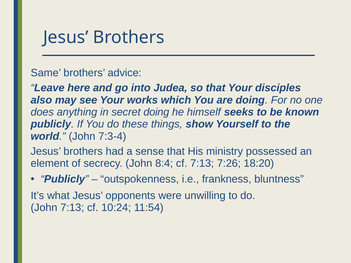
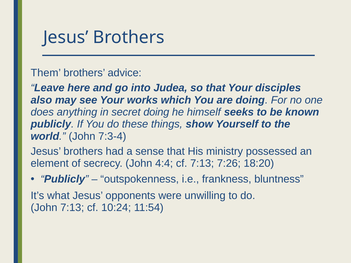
Same: Same -> Them (46, 73)
8:4: 8:4 -> 4:4 (164, 163)
